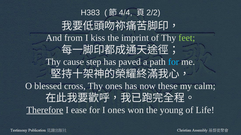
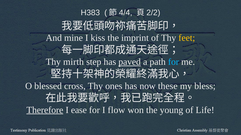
from: from -> mine (74, 38)
feet colour: light green -> yellow (187, 38)
cause: cause -> mirth (74, 62)
paved underline: none -> present (130, 62)
calm: calm -> bless (205, 86)
I ones: ones -> flow (116, 110)
